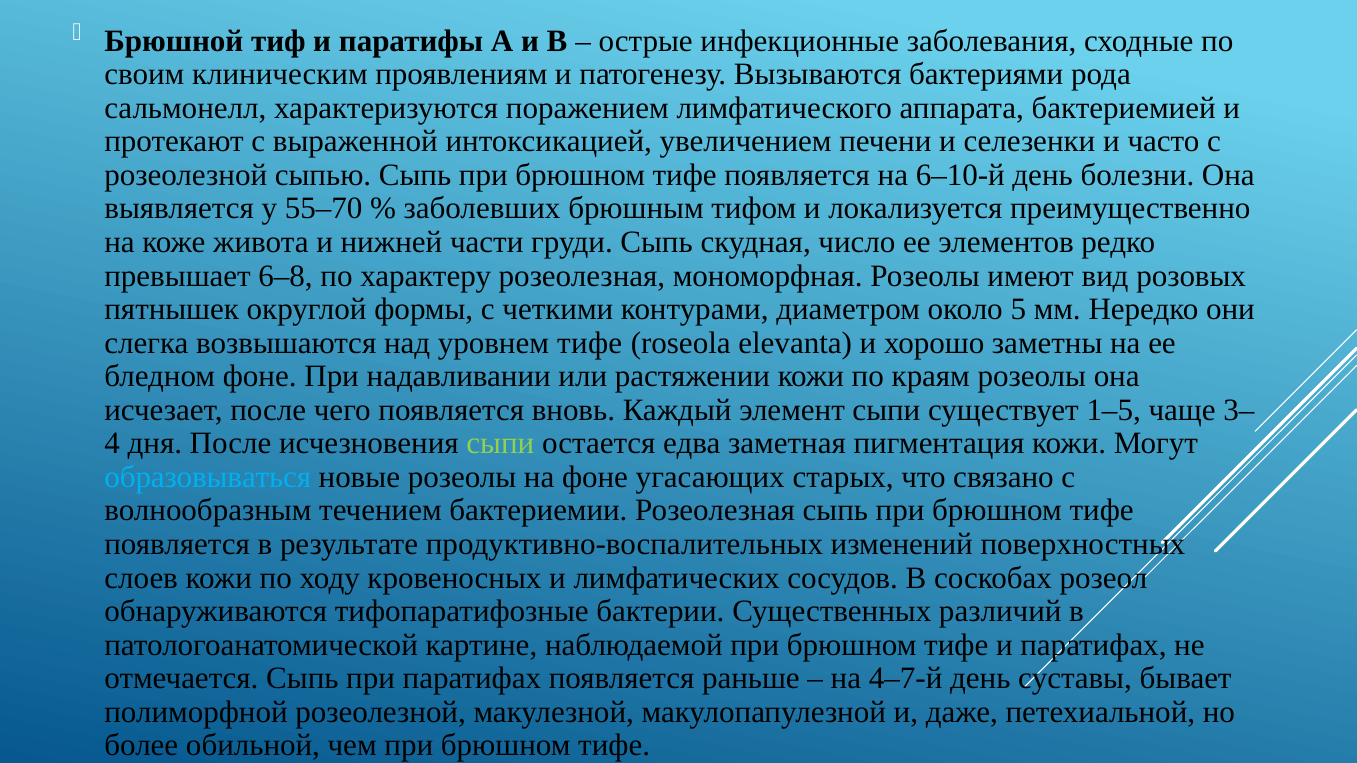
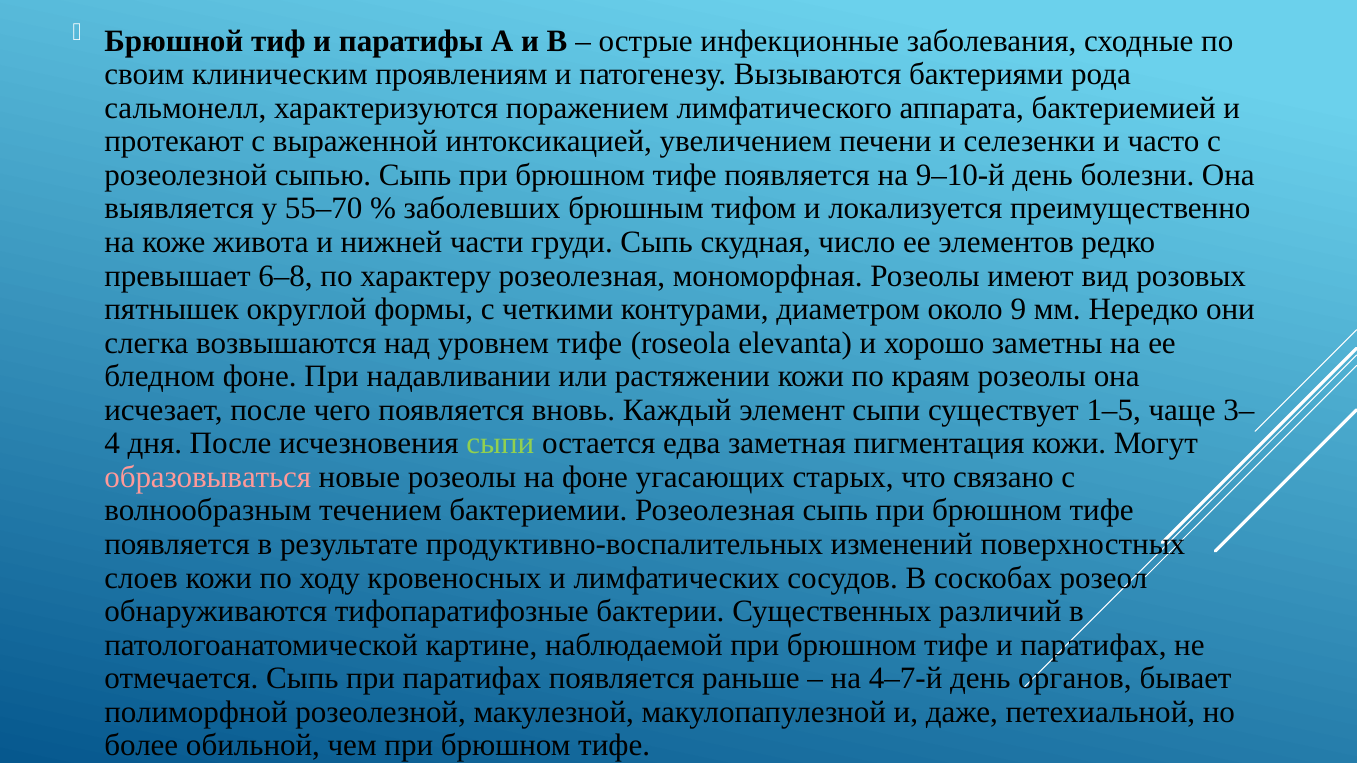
6–10-й: 6–10-й -> 9–10-й (960, 175)
5: 5 -> 9 (1018, 309)
образовываться colour: light blue -> pink (208, 477)
суставы: суставы -> органов (1075, 679)
